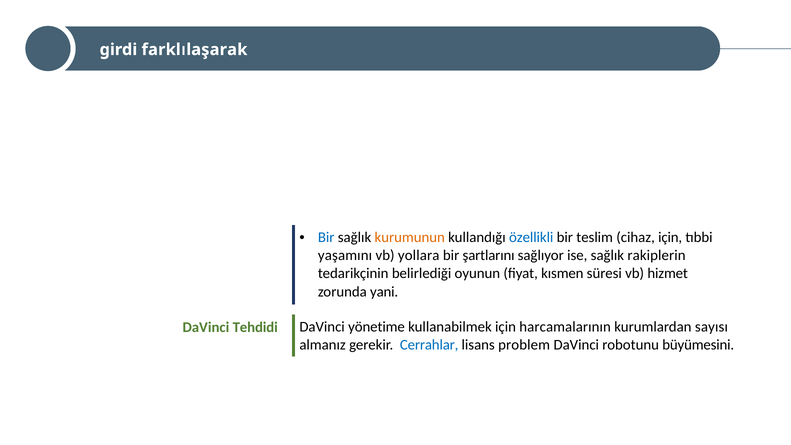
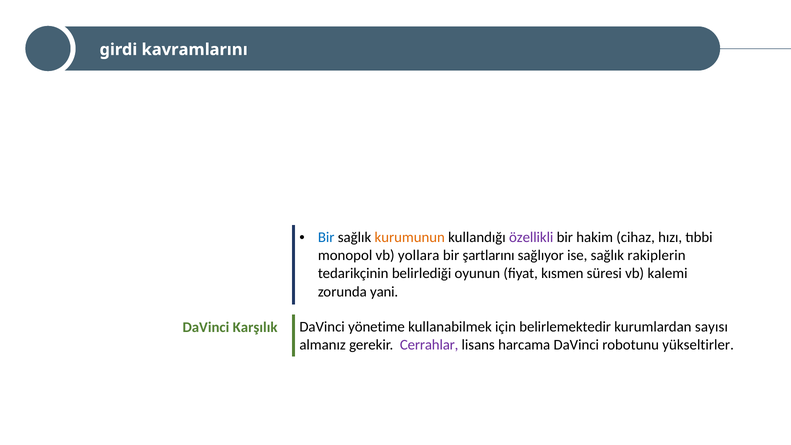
farklılaşarak: farklılaşarak -> kavramlarını (195, 50)
özellikli colour: blue -> purple (531, 237)
teslim: teslim -> hakim (595, 237)
cihaz için: için -> hızı (670, 237)
yaşamını: yaşamını -> monopol (345, 255)
hizmet: hizmet -> kalemi (668, 274)
harcamalarının: harcamalarının -> belirlemektedir (565, 327)
Tehdidi: Tehdidi -> Karşılık (255, 327)
Cerrahlar colour: blue -> purple (429, 345)
problem: problem -> harcama (524, 345)
büyümesini: büyümesini -> yükseltirler (698, 345)
